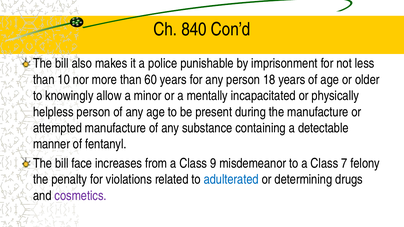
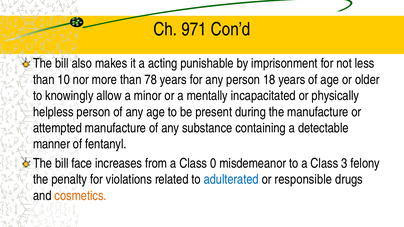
840: 840 -> 971 (194, 29)
police: police -> acting (163, 64)
60: 60 -> 78 (151, 80)
9: 9 -> 0 (213, 163)
7: 7 -> 3 (344, 163)
determining: determining -> responsible (303, 180)
cosmetics colour: purple -> orange (81, 196)
